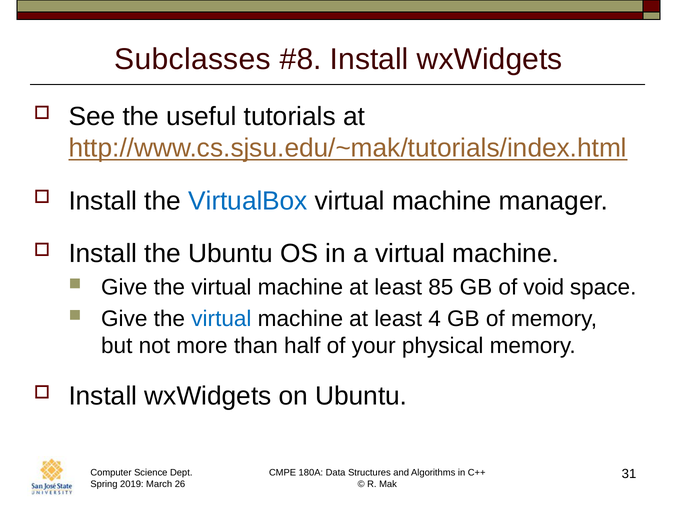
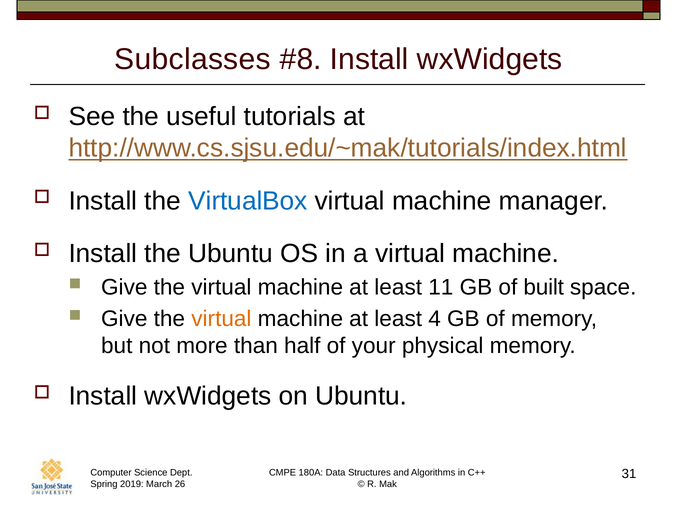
85: 85 -> 11 (441, 288)
void: void -> built (544, 288)
virtual colour: blue -> orange (221, 319)
